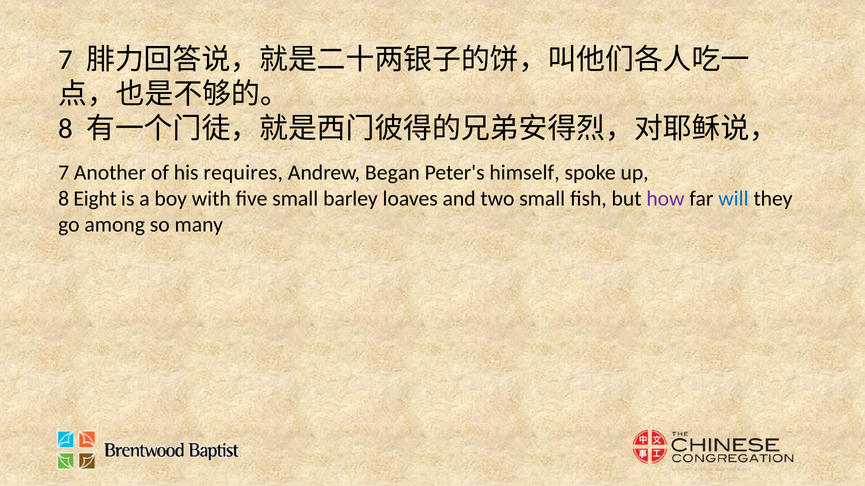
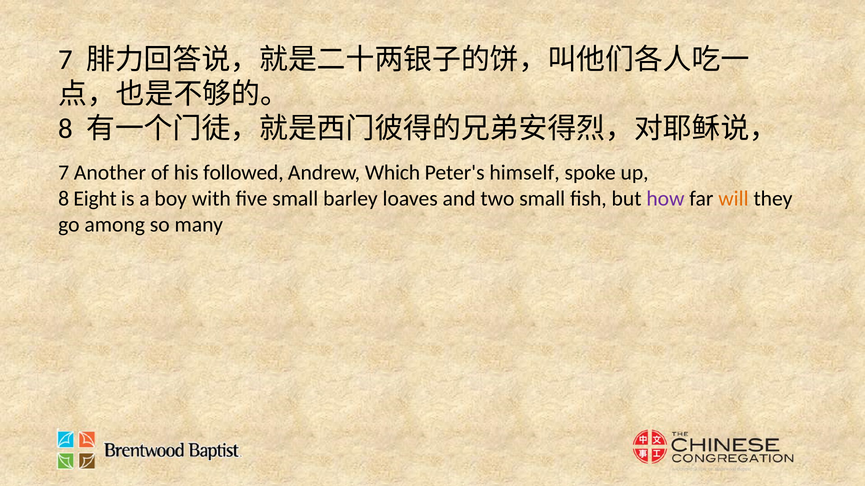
requires: requires -> followed (243, 173)
Began: Began -> Which (393, 173)
will colour: blue -> orange (733, 199)
